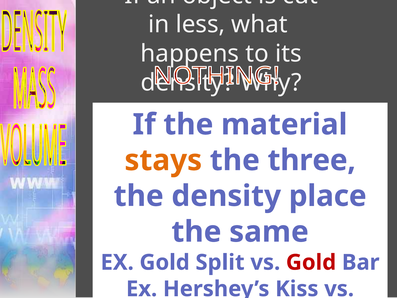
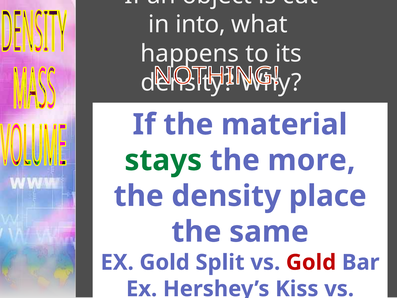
less: less -> into (200, 24)
stays colour: orange -> green (163, 160)
three: three -> more (311, 160)
